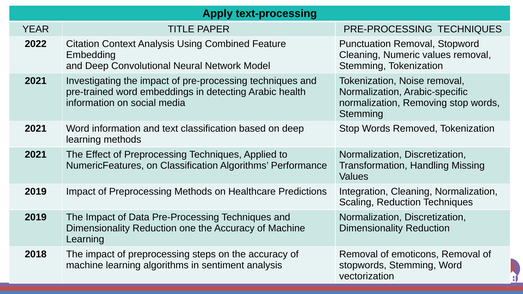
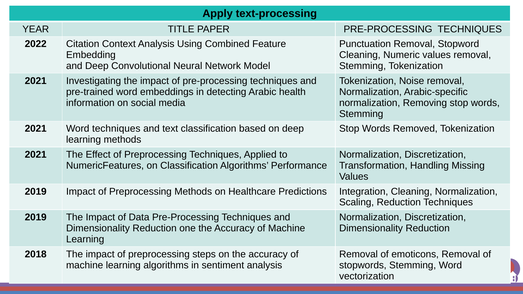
Word information: information -> techniques (116, 129)
